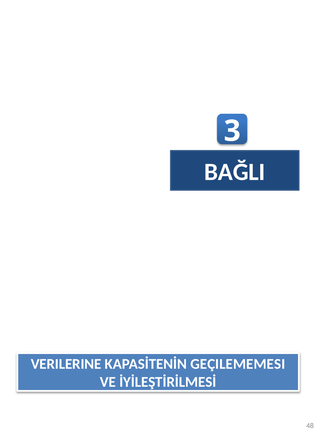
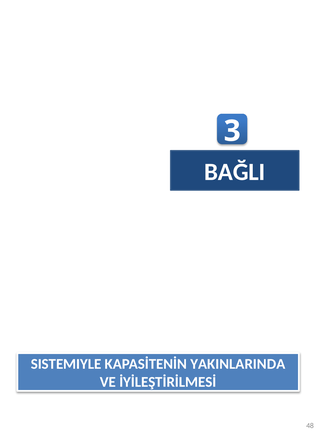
VERILERINE: VERILERINE -> SISTEMIYLE (66, 365)
GEÇILEMEMESI: GEÇILEMEMESI -> YAKINLARINDA (238, 365)
